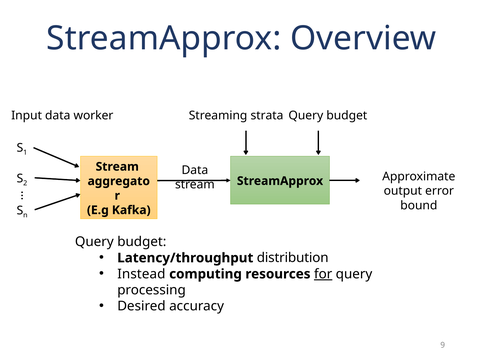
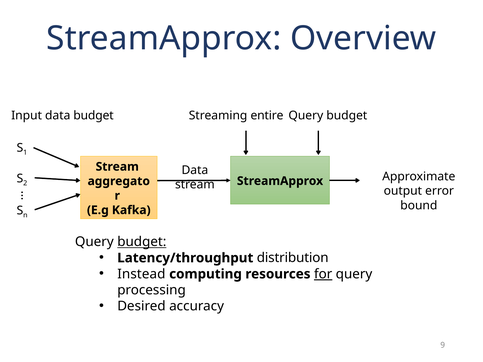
data worker: worker -> budget (93, 115)
strata: strata -> entire (267, 115)
budget underline: none -> present (142, 242)
